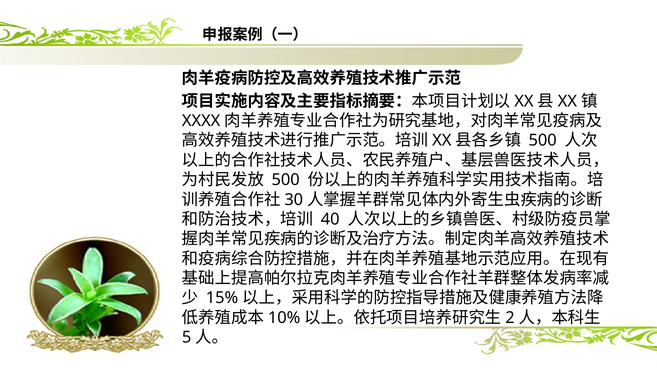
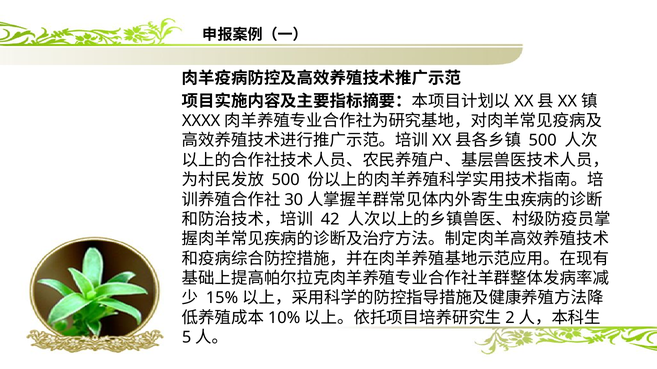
40: 40 -> 42 (330, 220)
